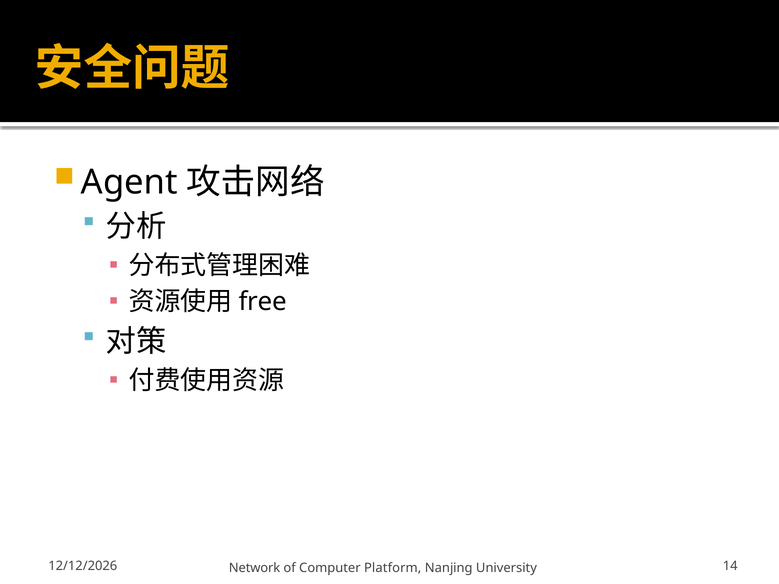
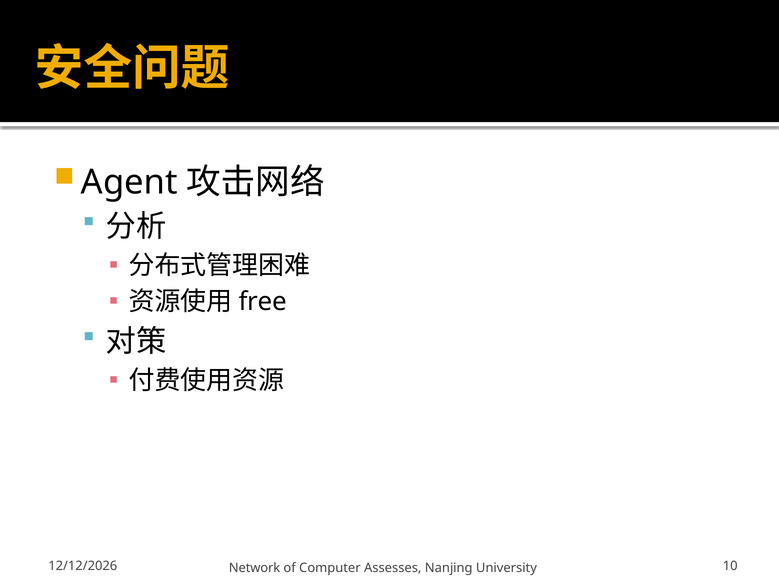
Platform: Platform -> Assesses (393, 568)
14: 14 -> 10 (730, 566)
